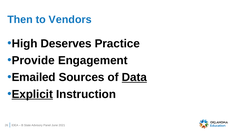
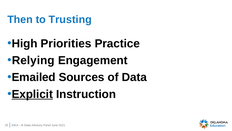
Vendors: Vendors -> Trusting (70, 19)
Deserves: Deserves -> Priorities (66, 43)
Provide: Provide -> Relying (33, 60)
Data underline: present -> none (134, 77)
